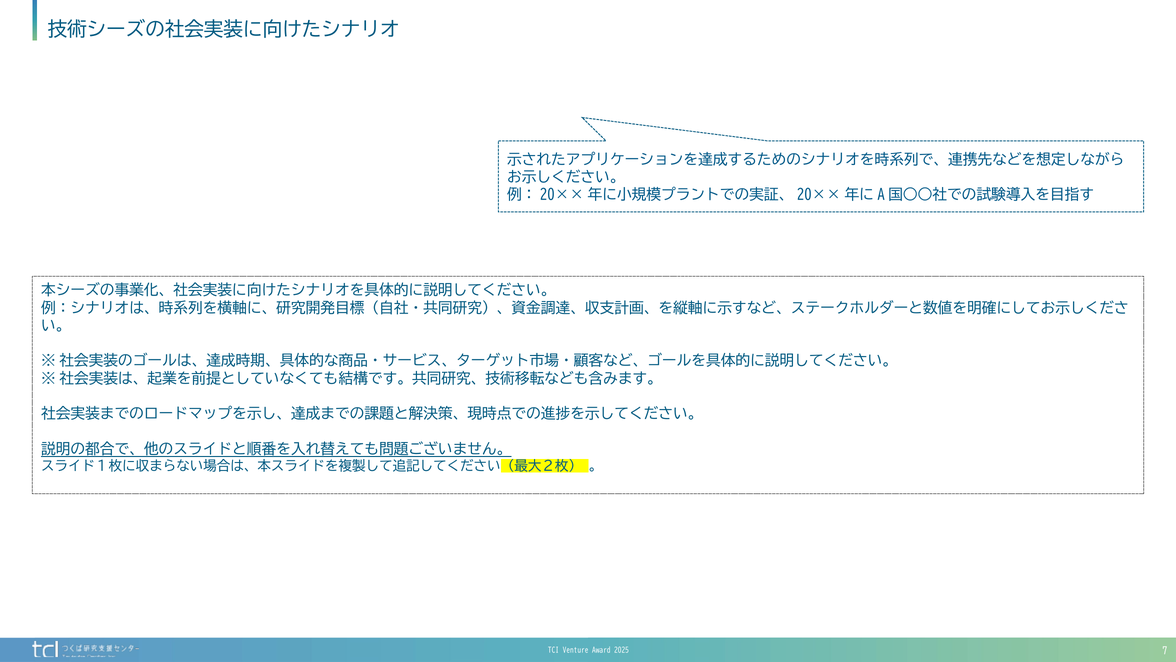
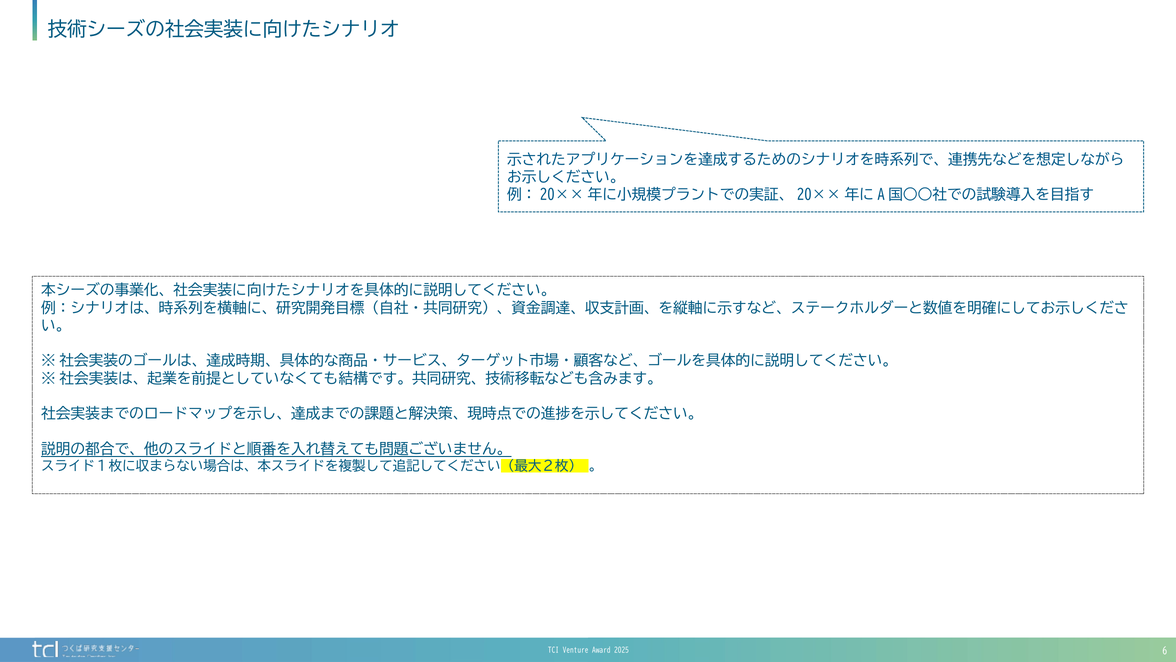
7: 7 -> 6 (1165, 651)
